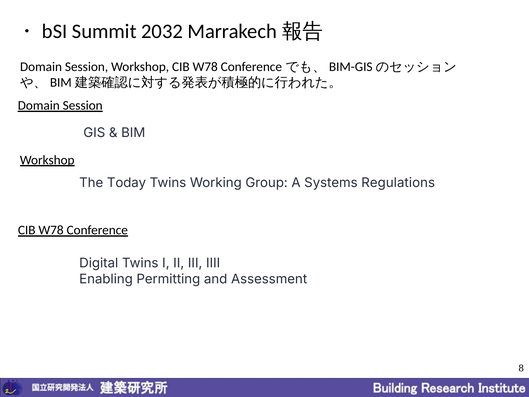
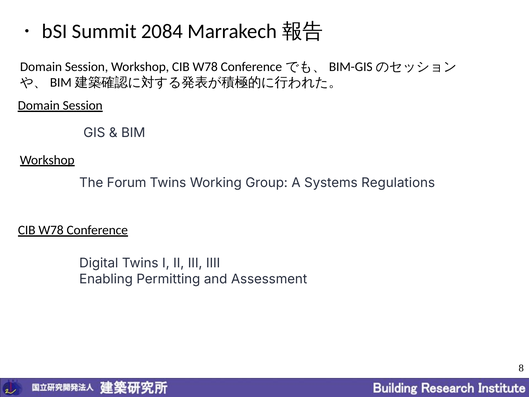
2032: 2032 -> 2084 (162, 31)
Today: Today -> Forum (127, 183)
